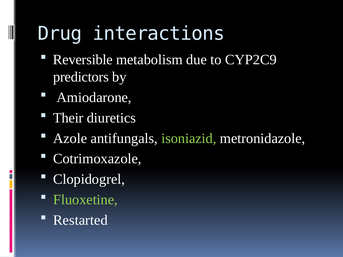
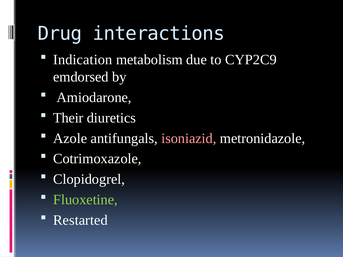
Reversible: Reversible -> Indication (83, 60)
predictors: predictors -> emdorsed (81, 77)
isoniazid colour: light green -> pink (189, 138)
